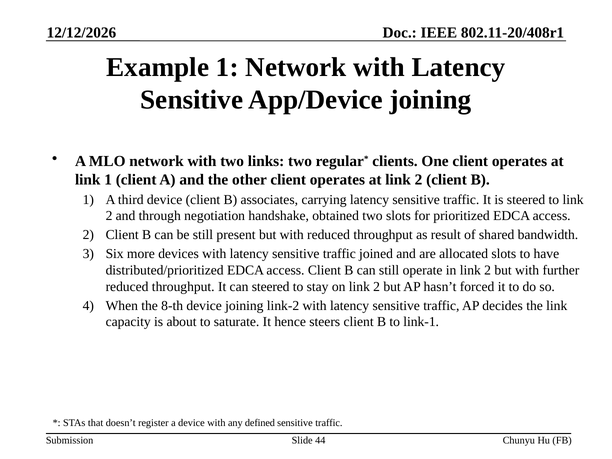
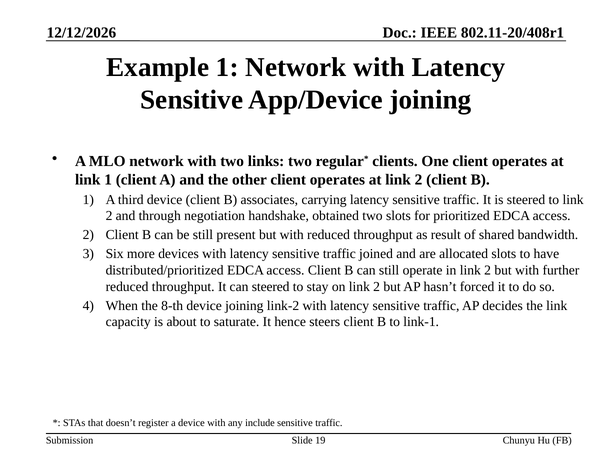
defined: defined -> include (260, 423)
44: 44 -> 19 (320, 440)
